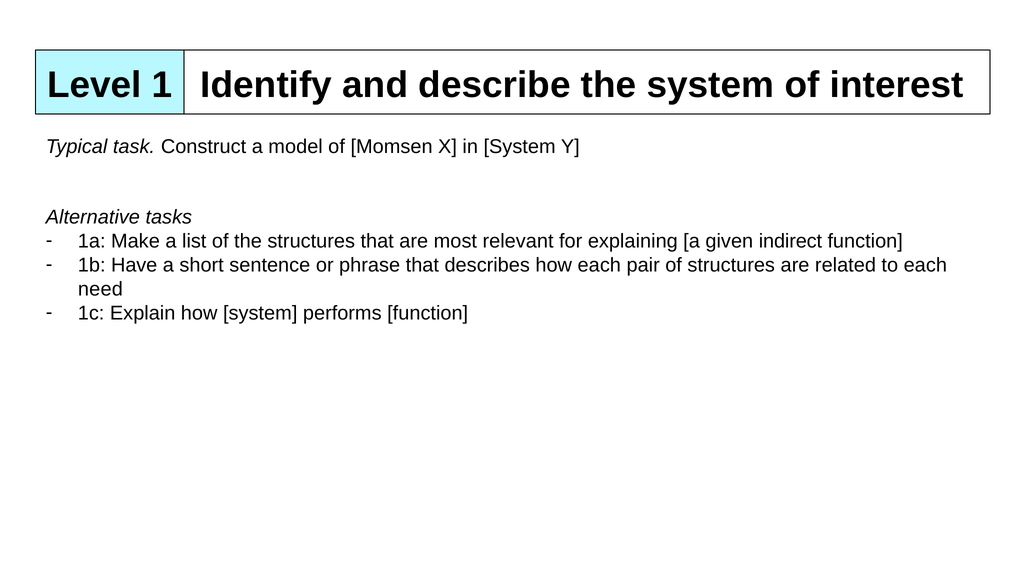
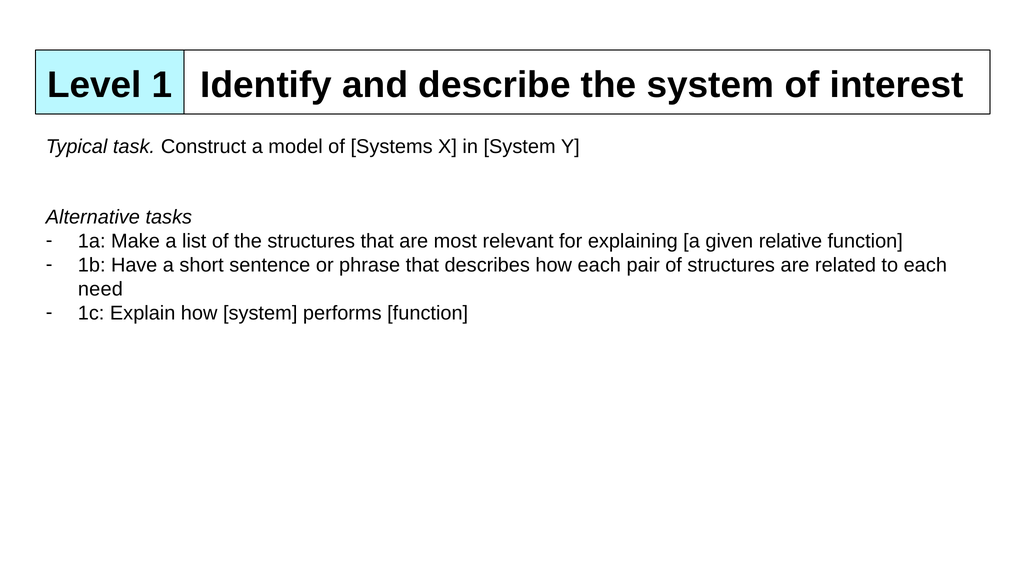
Momsen: Momsen -> Systems (392, 147)
indirect: indirect -> relative (790, 241)
